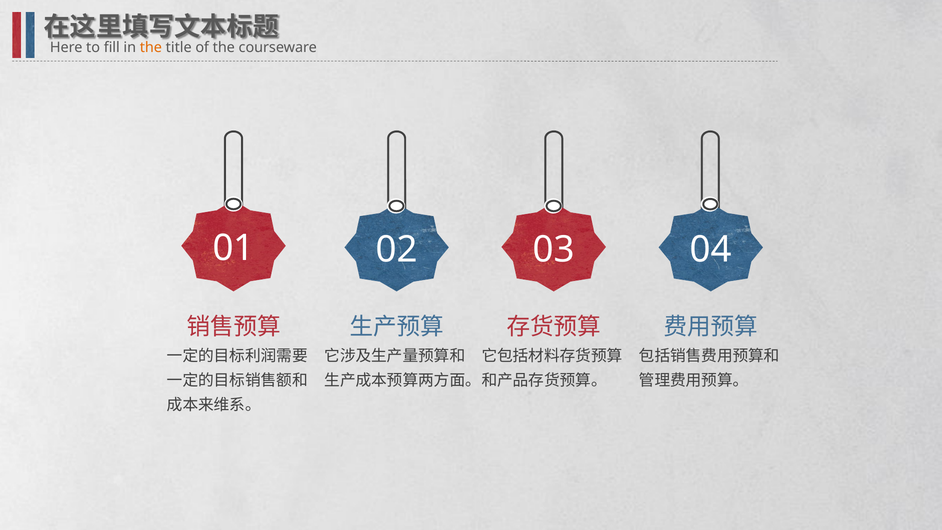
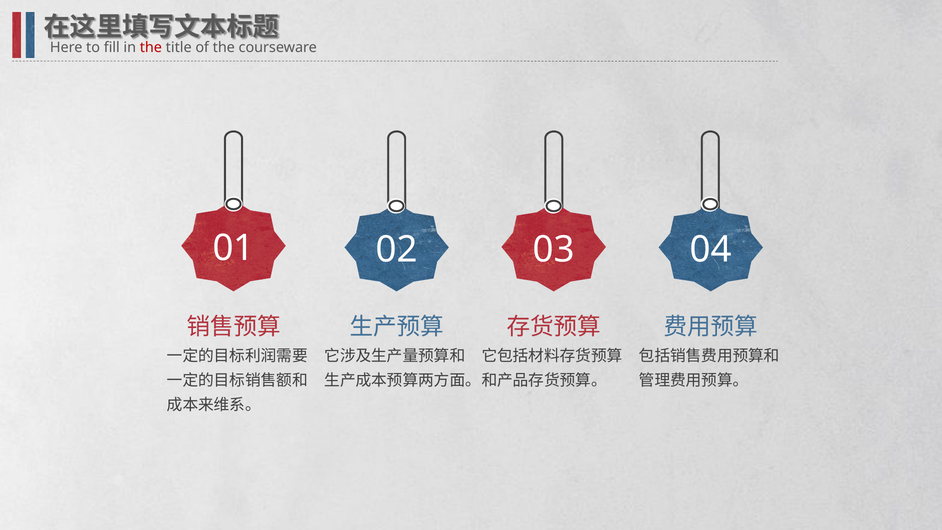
the colour: orange -> red (151, 48)
